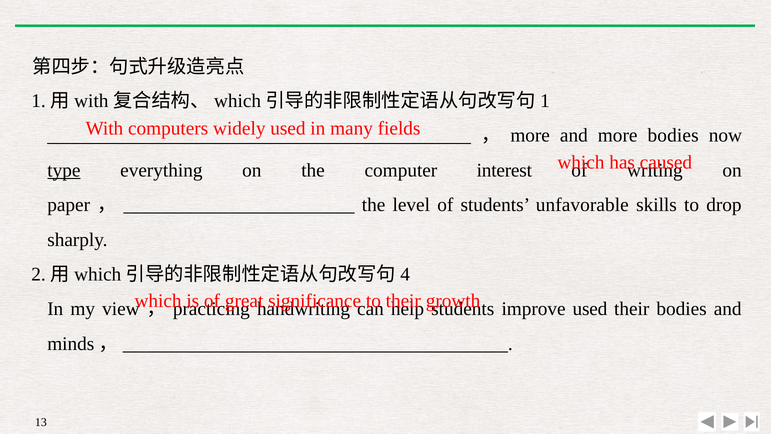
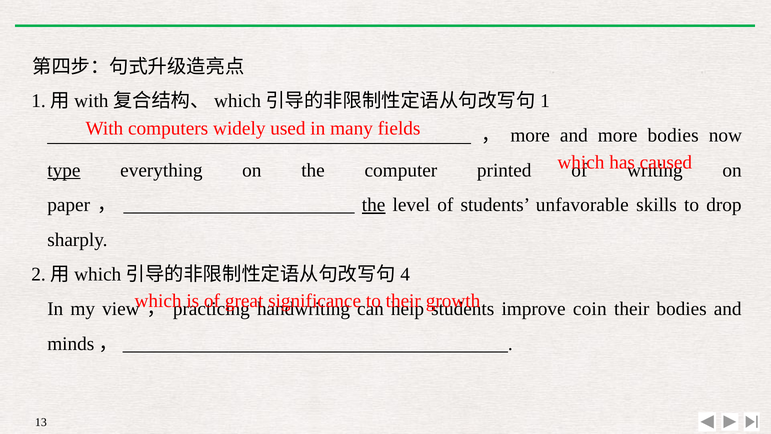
interest: interest -> printed (504, 170)
the underline: none -> present (374, 205)
improve used: used -> coin (590, 309)
